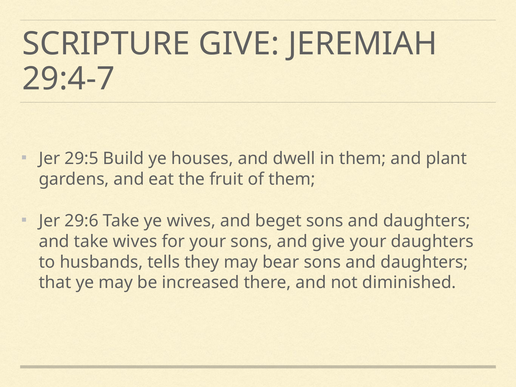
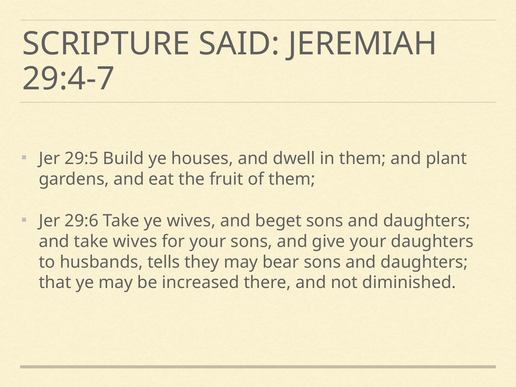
SCRIPTURE GIVE: GIVE -> SAID (239, 44)
